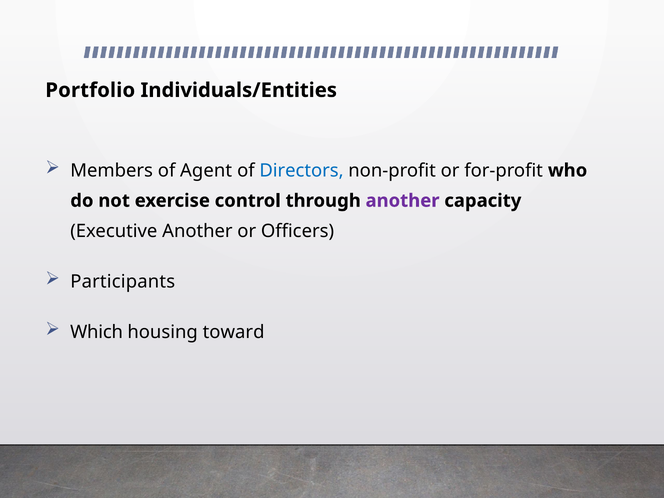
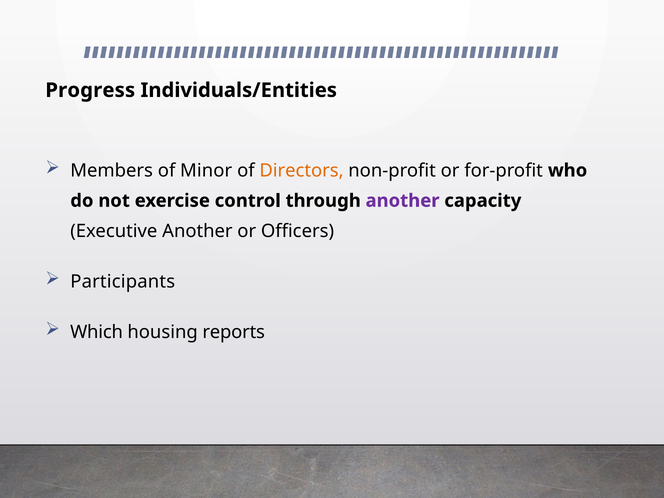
Portfolio: Portfolio -> Progress (90, 90)
Agent: Agent -> Minor (206, 170)
Directors colour: blue -> orange (302, 170)
toward: toward -> reports (234, 332)
